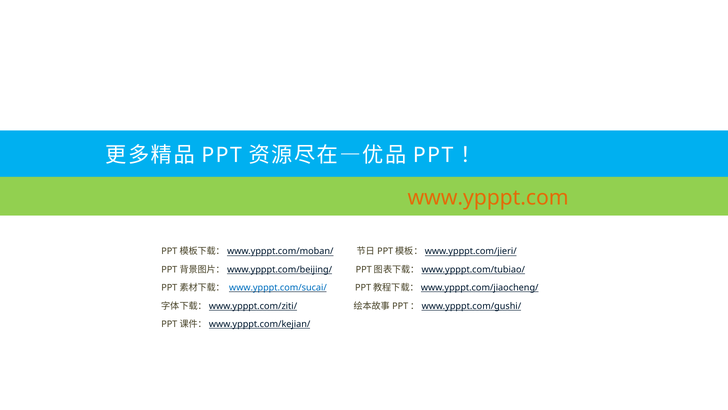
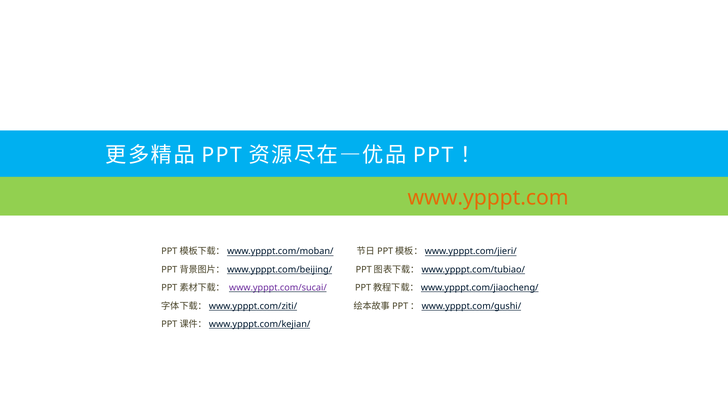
www.ypppt.com/sucai/ colour: blue -> purple (278, 288)
